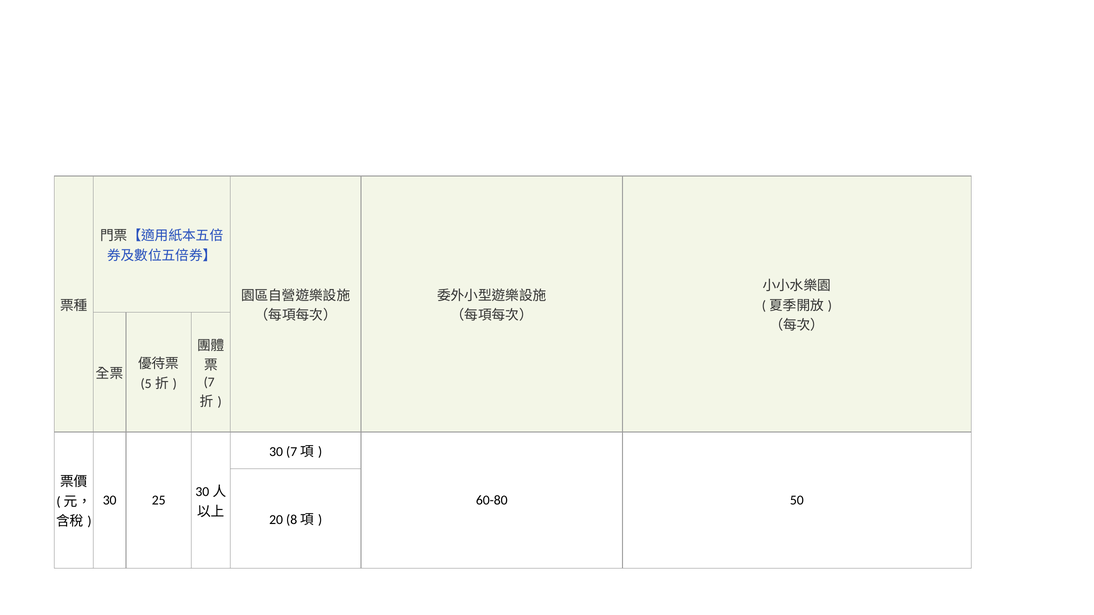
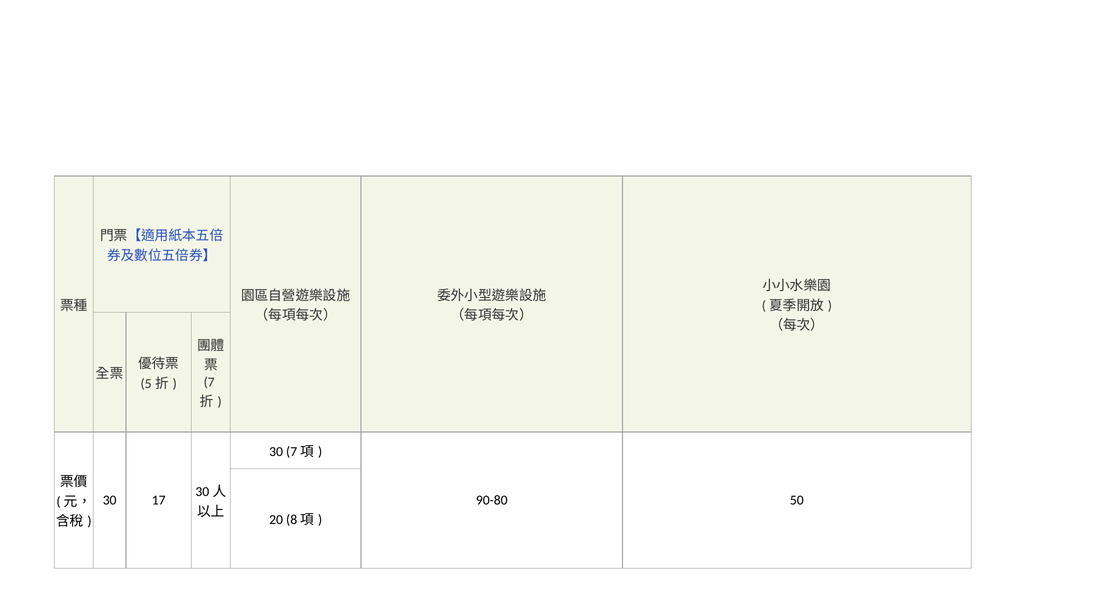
25: 25 -> 17 (159, 501)
60-80: 60-80 -> 90-80 (492, 501)
